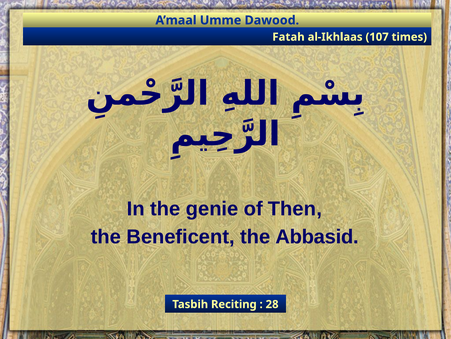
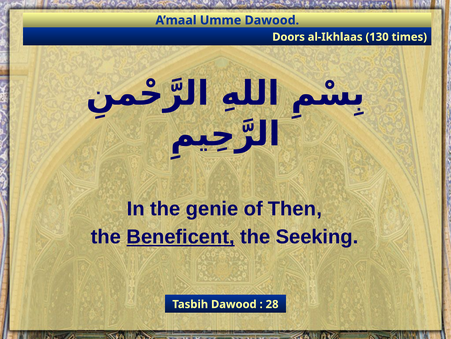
Fatah: Fatah -> Doors (289, 37)
107: 107 -> 130 (377, 37)
Beneficent underline: none -> present (181, 236)
Abbasid: Abbasid -> Seeking (317, 236)
Tasbih Reciting: Reciting -> Dawood (234, 304)
